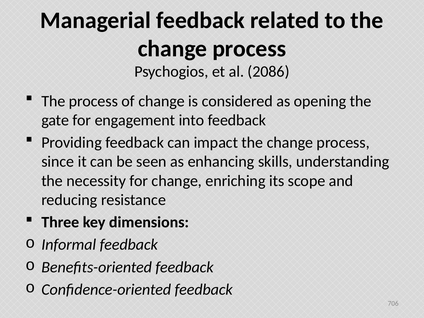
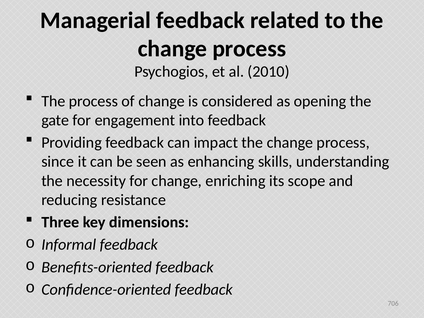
2086: 2086 -> 2010 (269, 72)
